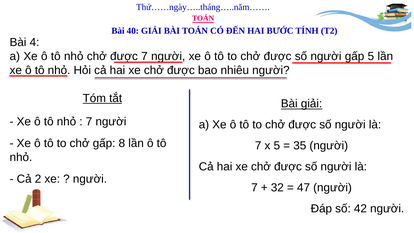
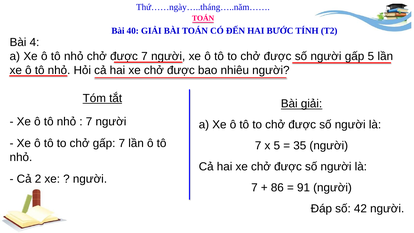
gấp 8: 8 -> 7 (122, 143)
32: 32 -> 86 (277, 187)
47: 47 -> 91 (304, 187)
